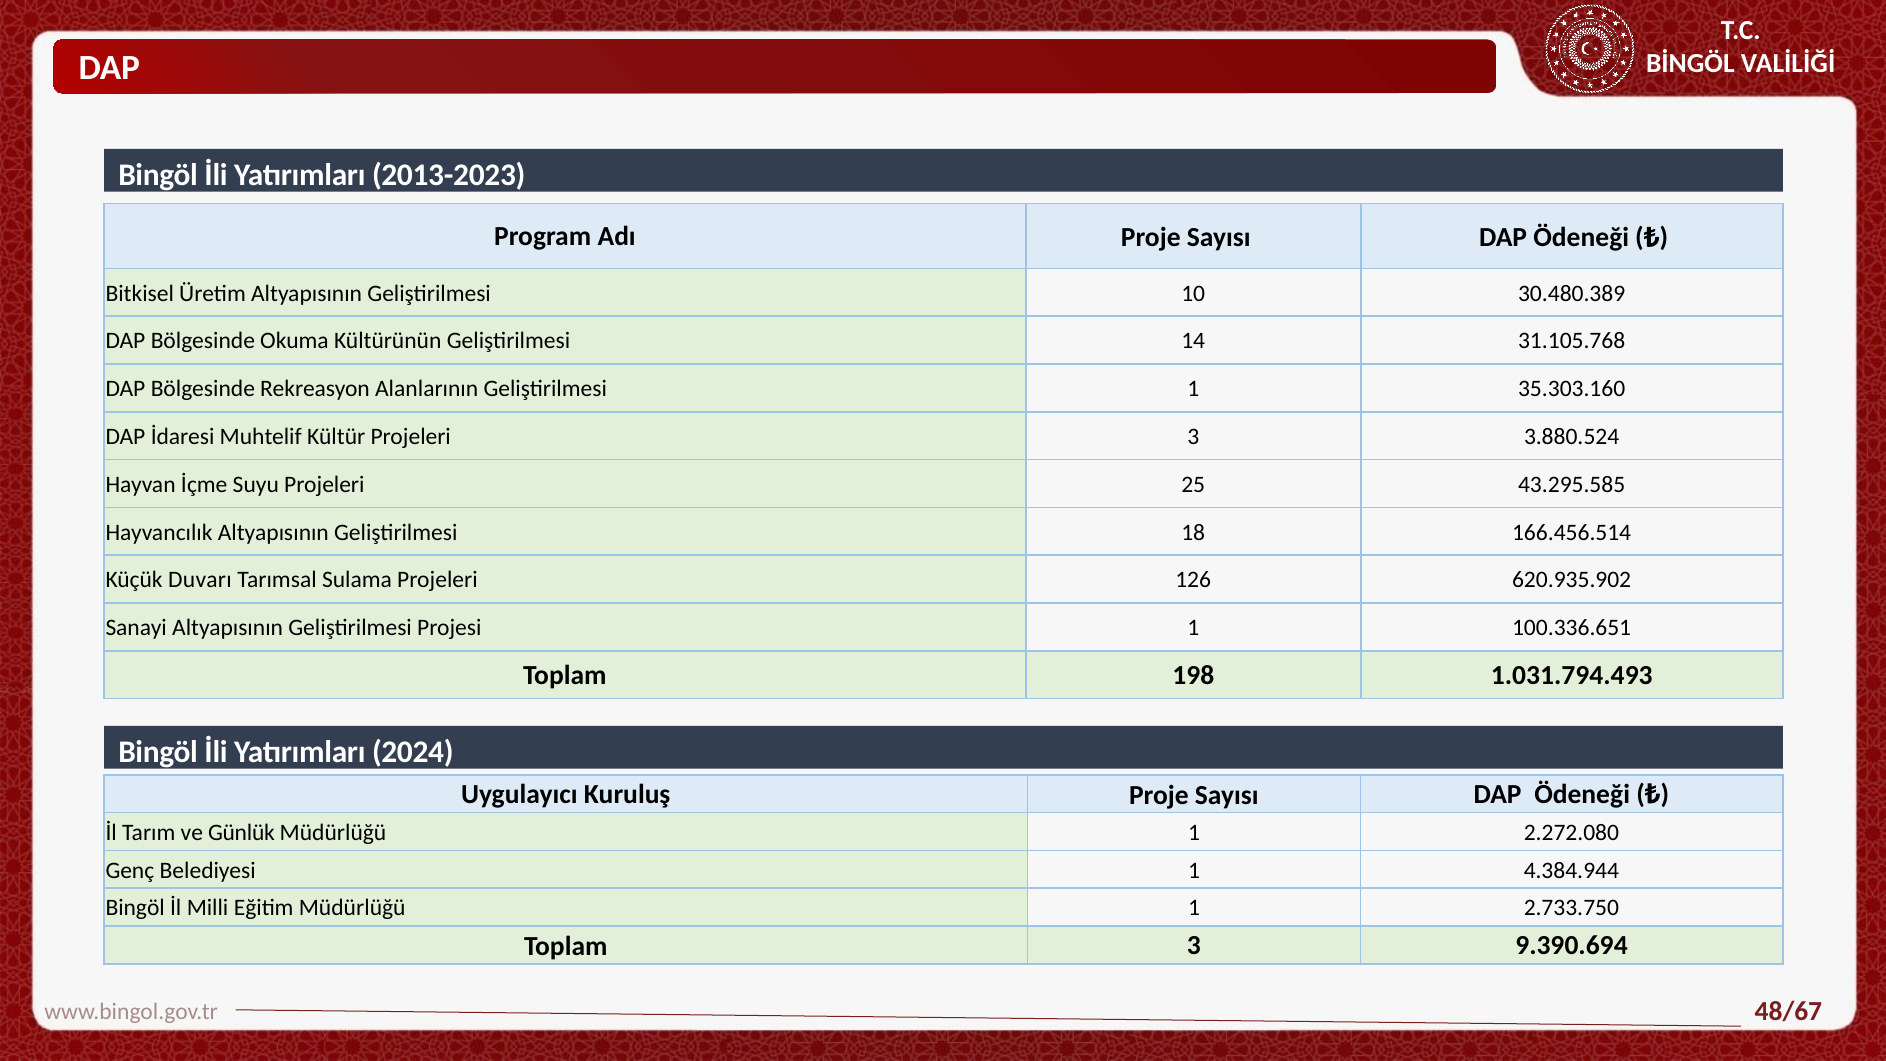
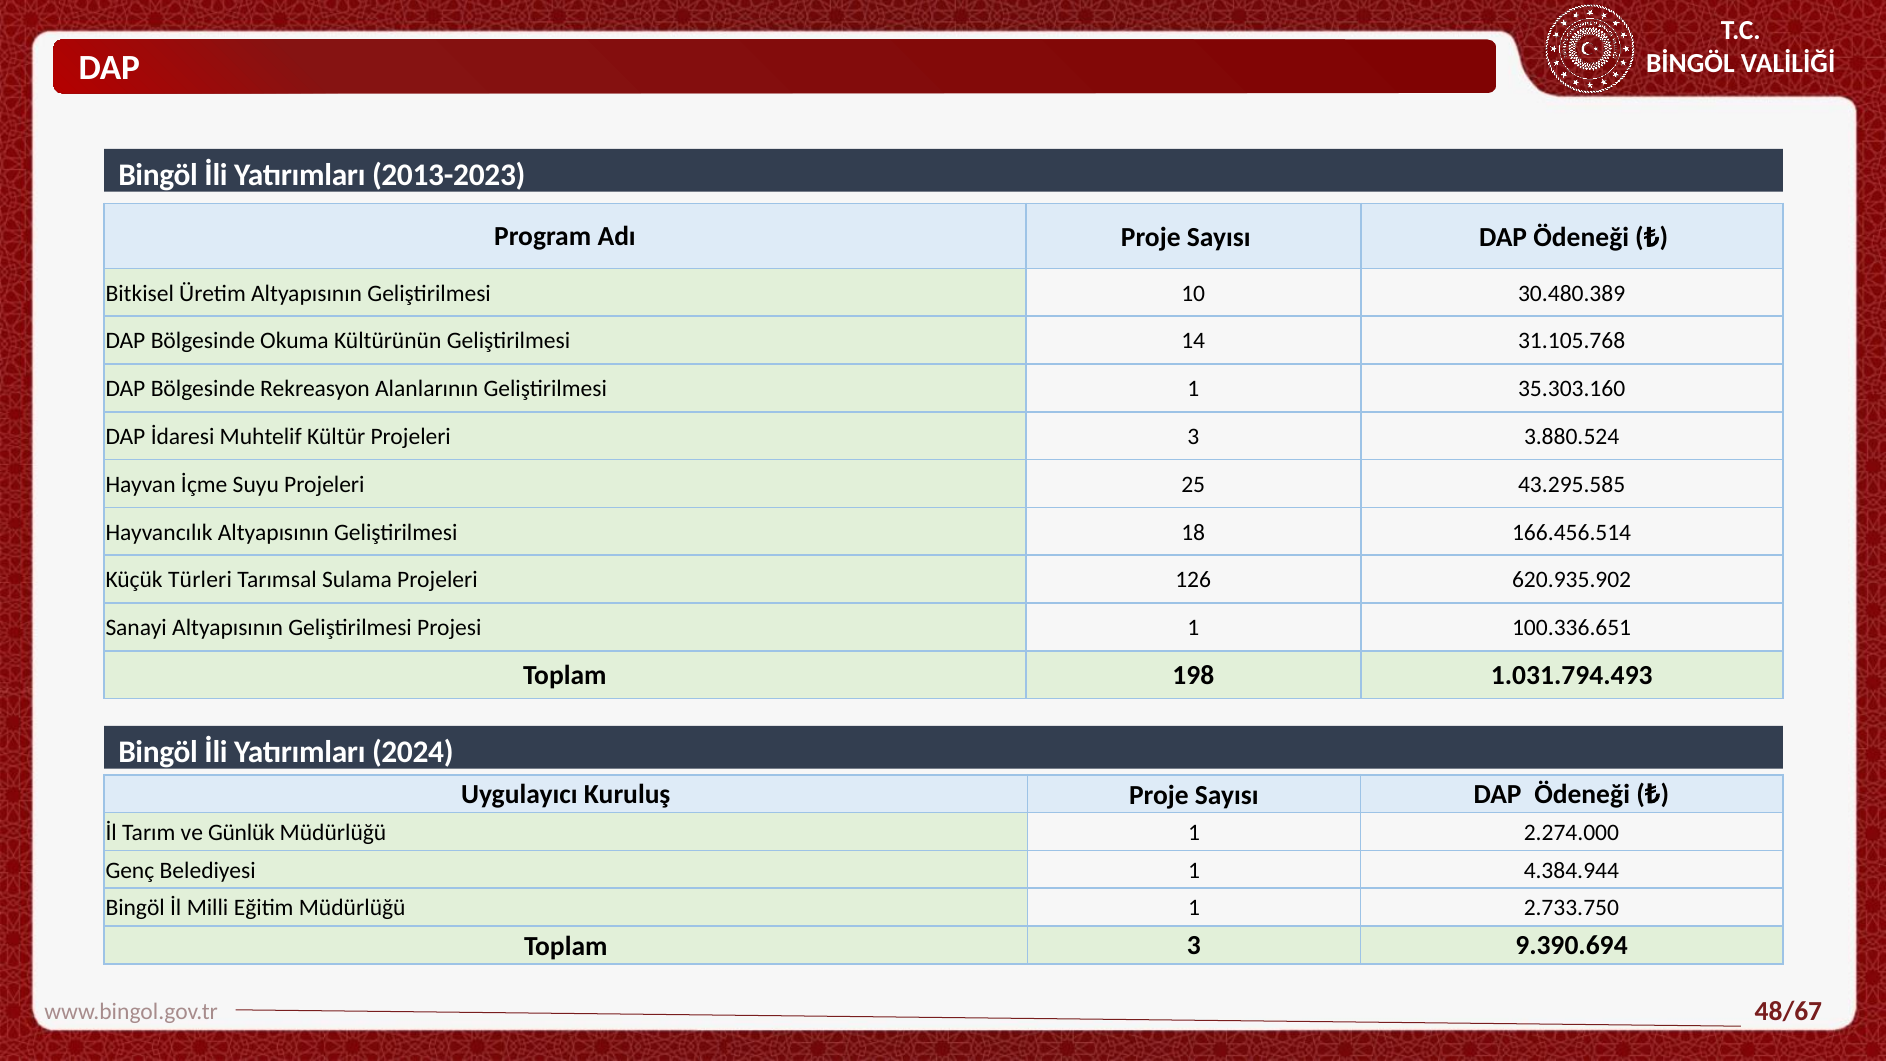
Duvarı: Duvarı -> Türleri (200, 580)
2.272.080: 2.272.080 -> 2.274.000 (1571, 832)
